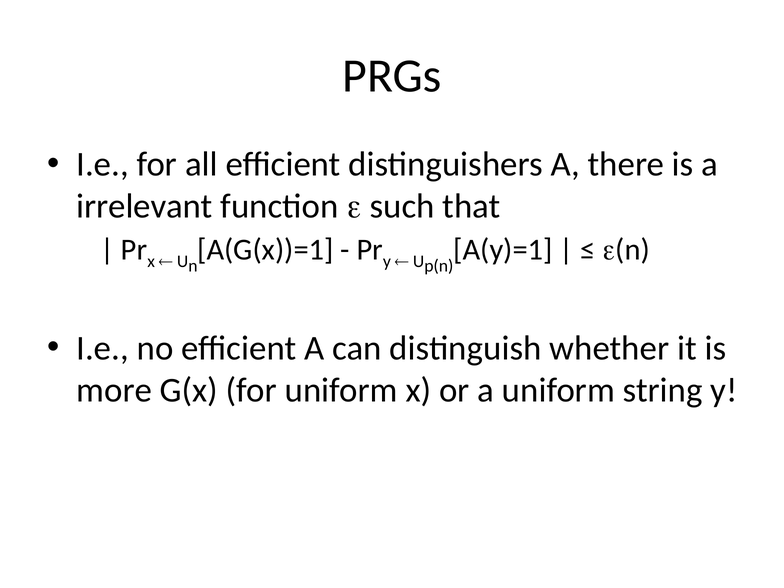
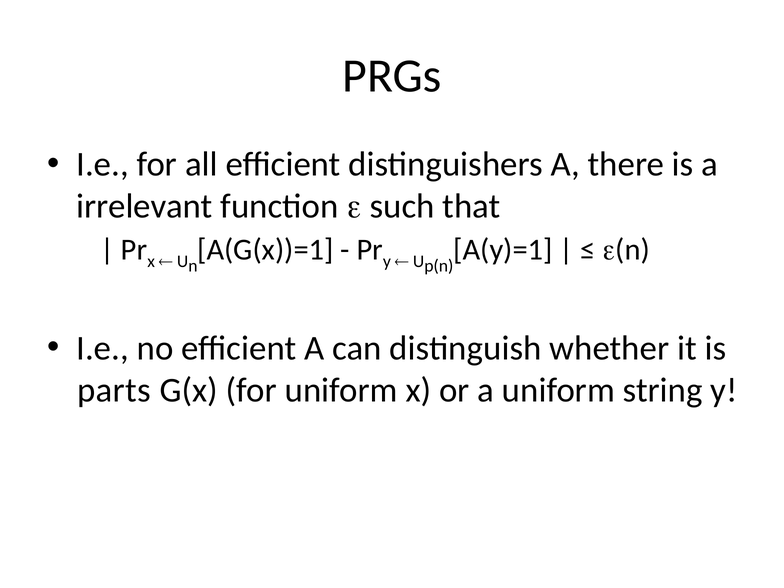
more: more -> parts (114, 390)
